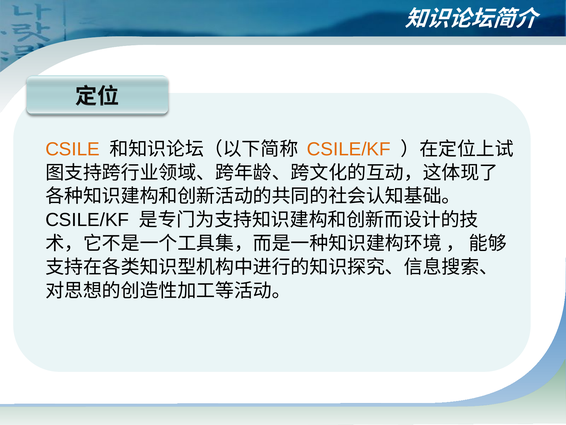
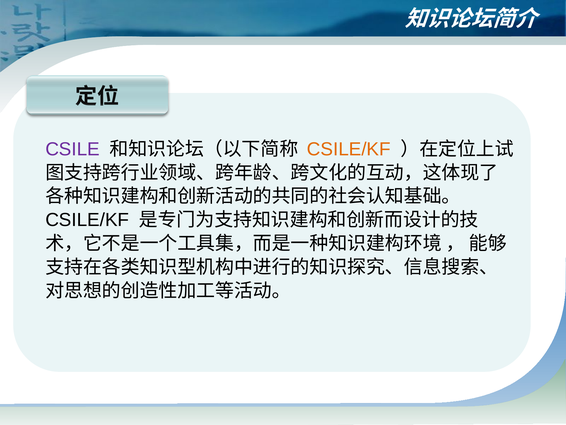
CSILE colour: orange -> purple (73, 149)
